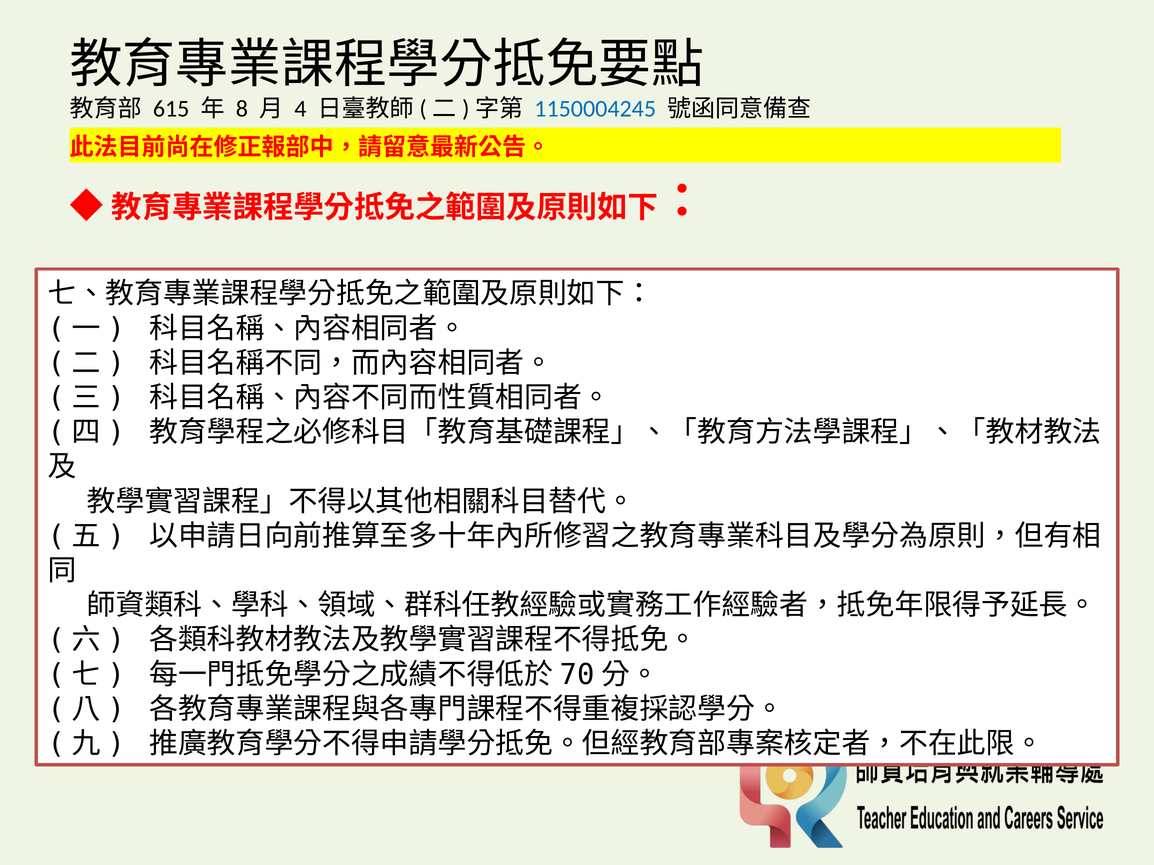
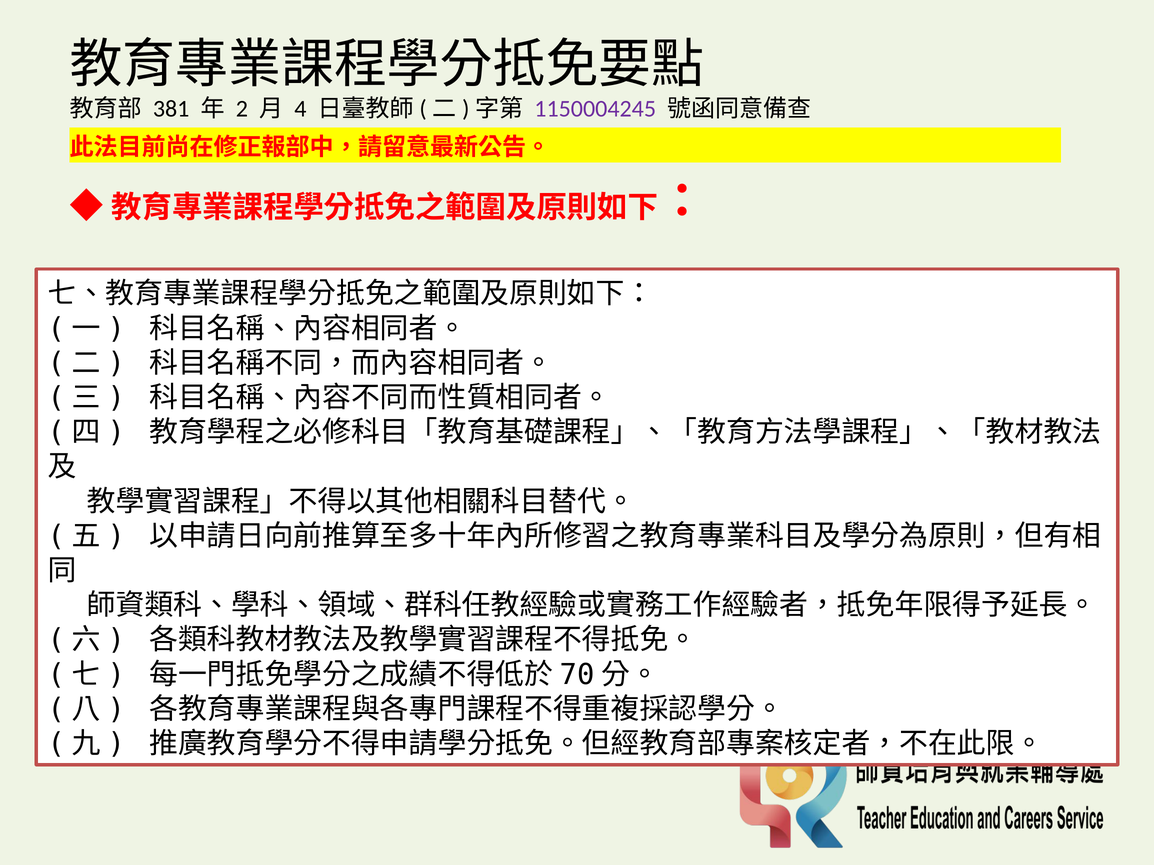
615: 615 -> 381 (171, 109)
8: 8 -> 2 (242, 109)
1150004245 colour: blue -> purple (595, 109)
